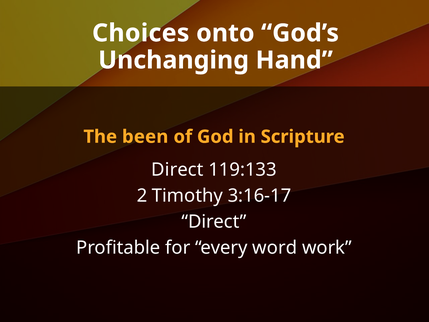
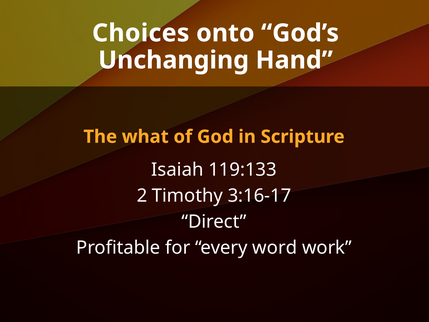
been: been -> what (145, 137)
Direct: Direct -> Isaiah (177, 170)
